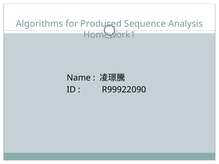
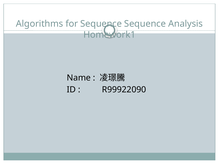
for Produced: Produced -> Sequence (101, 24)
